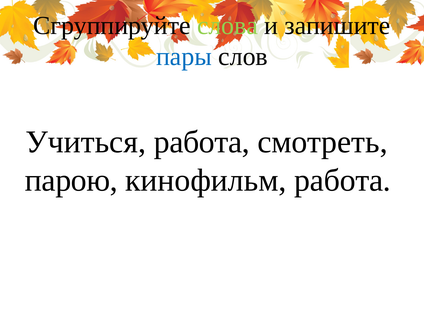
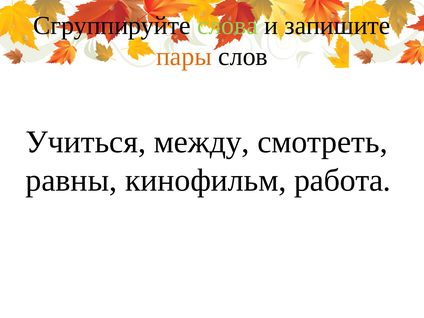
пары colour: blue -> orange (184, 57)
Учиться работа: работа -> между (202, 142)
парою: парою -> равны (71, 180)
